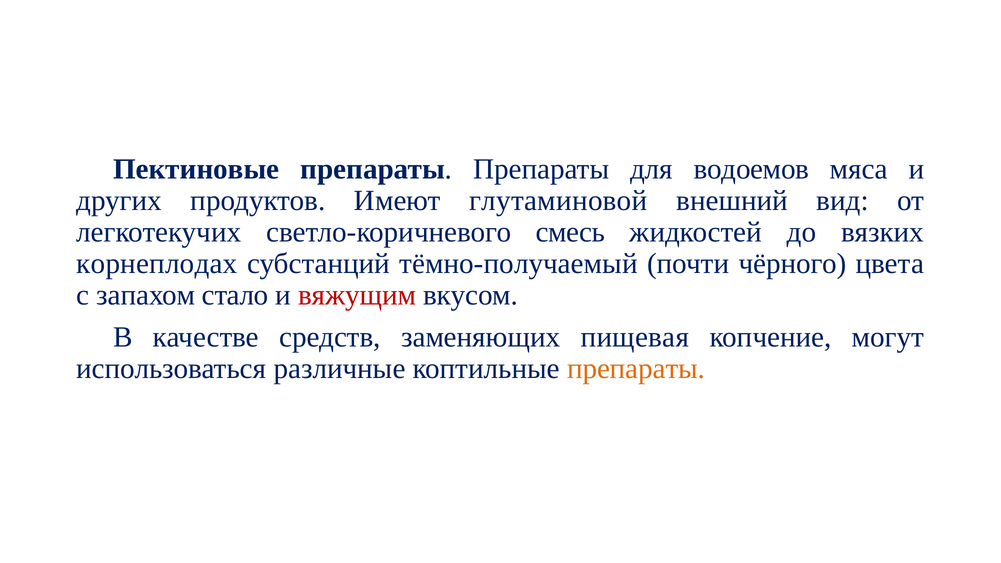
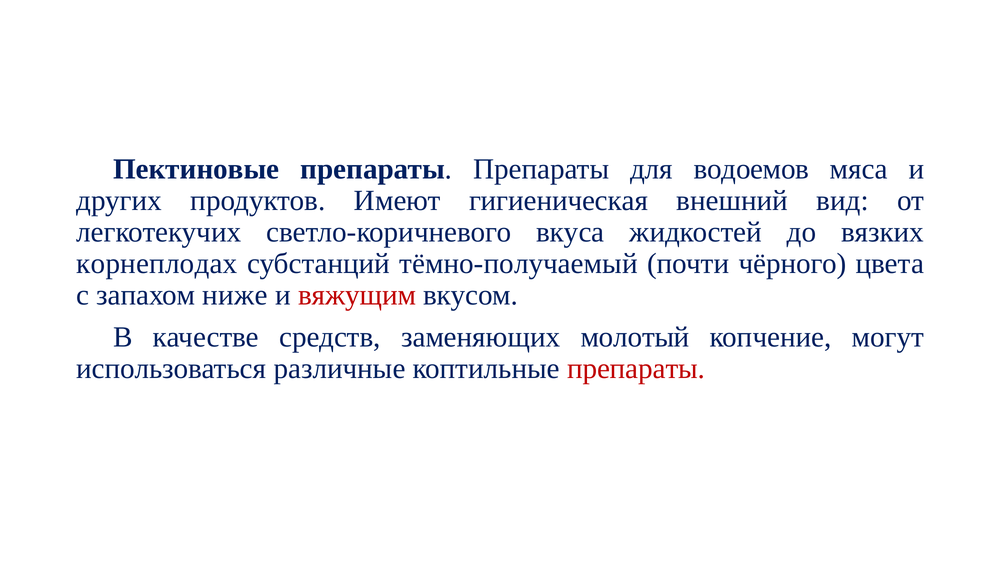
глутаминовой: глутаминовой -> гигиеническая (559, 201)
смесь: смесь -> вкуса (570, 232)
стало: стало -> ниже (235, 295)
пищевая: пищевая -> молотый (635, 337)
препараты colour: orange -> red (636, 369)
